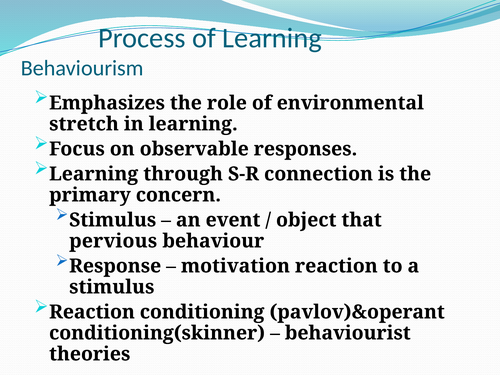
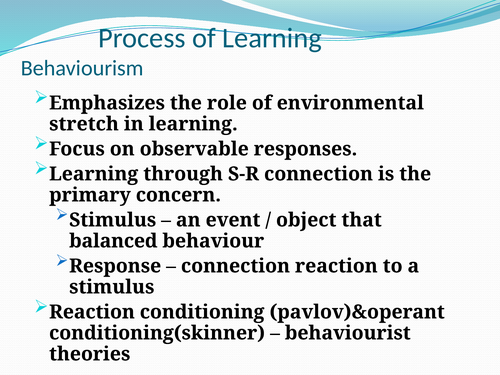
pervious: pervious -> balanced (113, 241)
motivation: motivation -> connection (235, 266)
